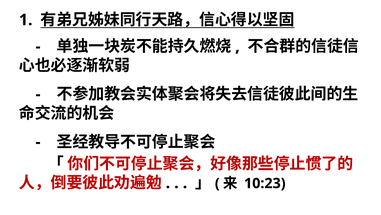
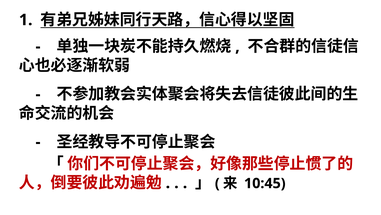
10:23: 10:23 -> 10:45 (265, 183)
